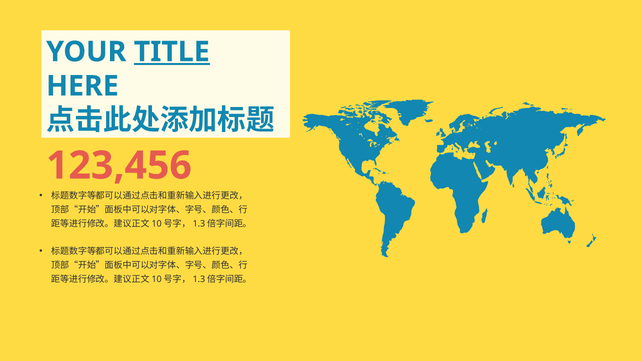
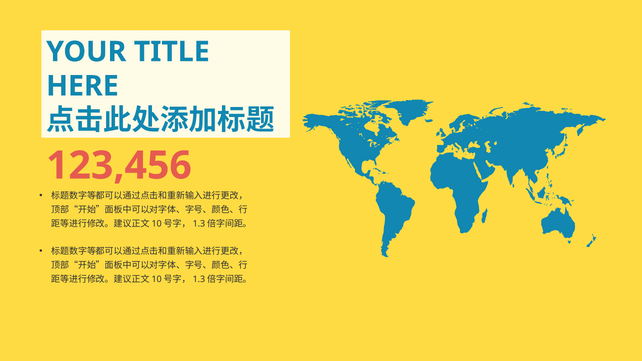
TITLE underline: present -> none (172, 52)
